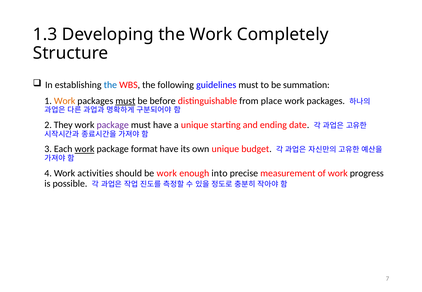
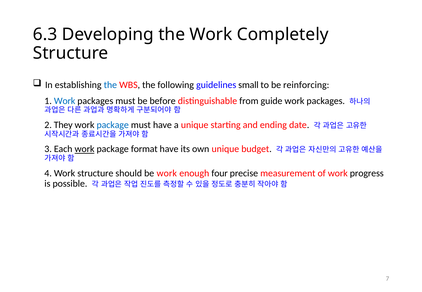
1.3: 1.3 -> 6.3 (45, 34)
guidelines must: must -> small (248, 85)
summation: summation -> reinforcing (306, 85)
Work colour: orange -> blue (65, 101)
must underline: present -> none (125, 101)
place: place -> guide (272, 101)
package colour: purple -> blue (113, 125)
Work activities: activities -> structure (95, 173)
into: into -> four (220, 173)
